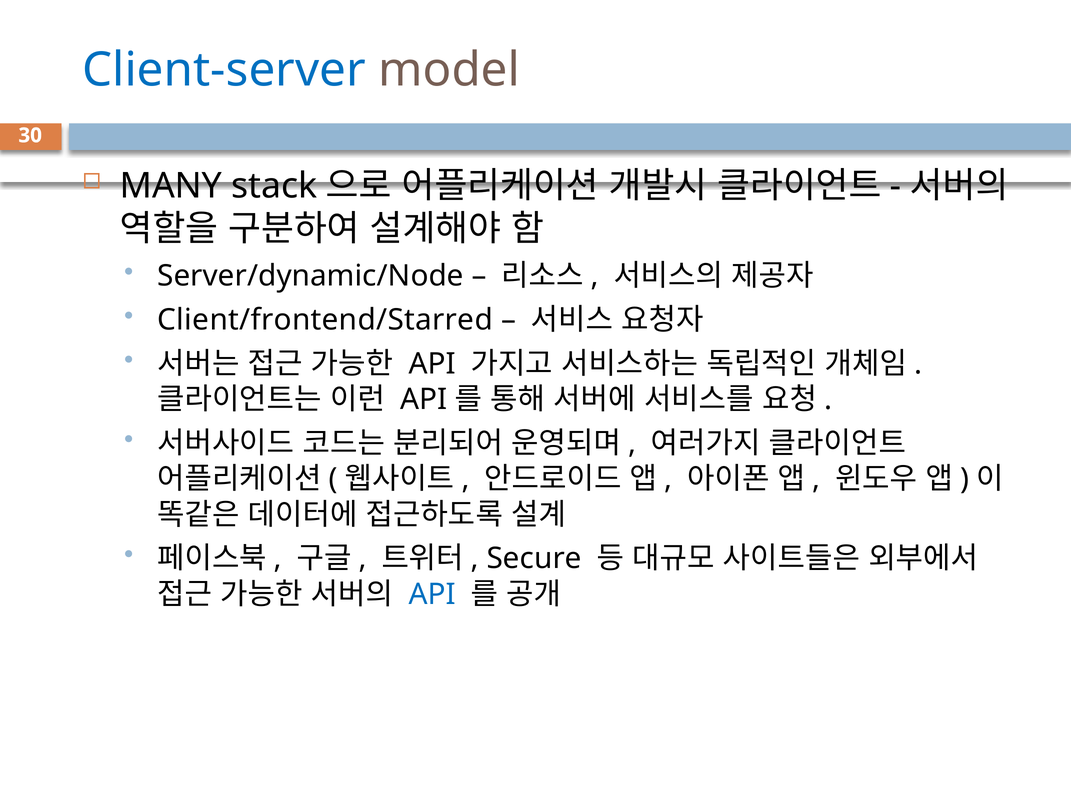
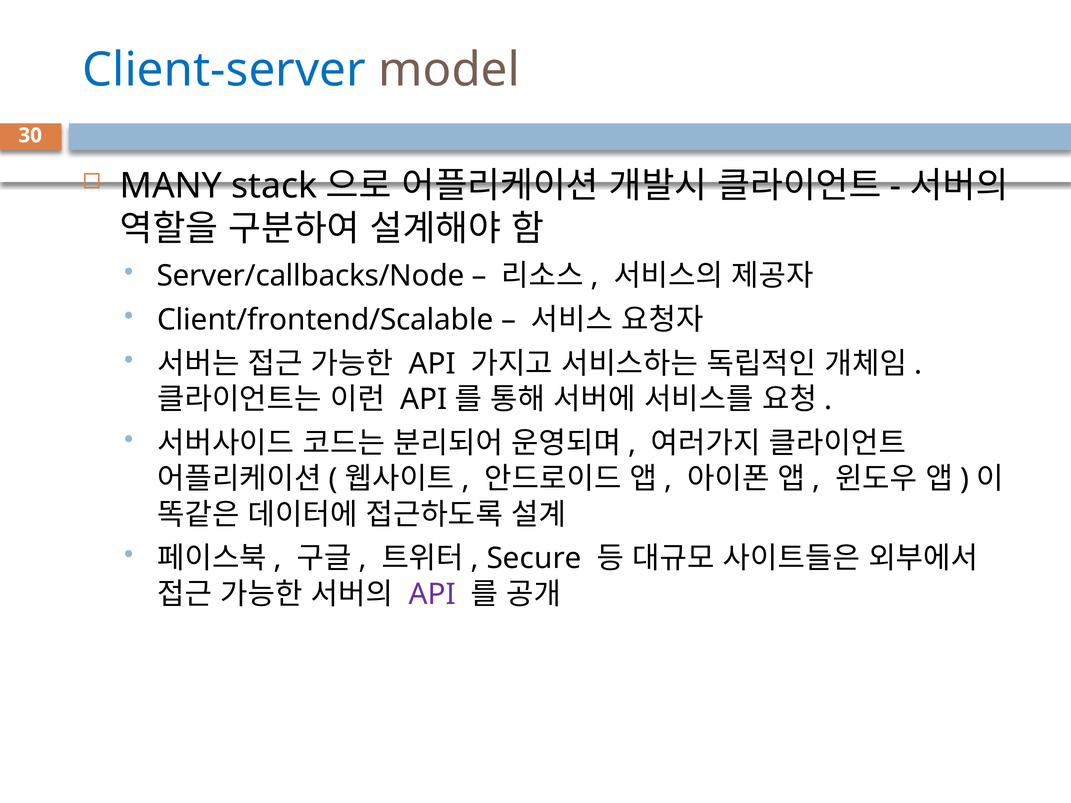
Server/dynamic/Node: Server/dynamic/Node -> Server/callbacks/Node (311, 276)
Client/frontend/Starred: Client/frontend/Starred -> Client/frontend/Scalable (325, 320)
API colour: blue -> purple (432, 595)
